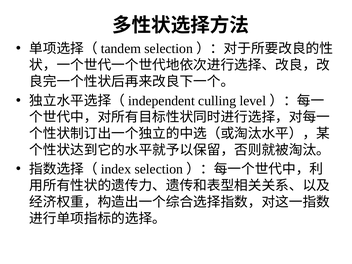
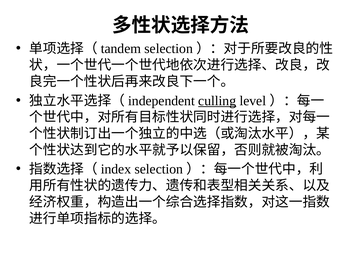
culling underline: none -> present (217, 101)
